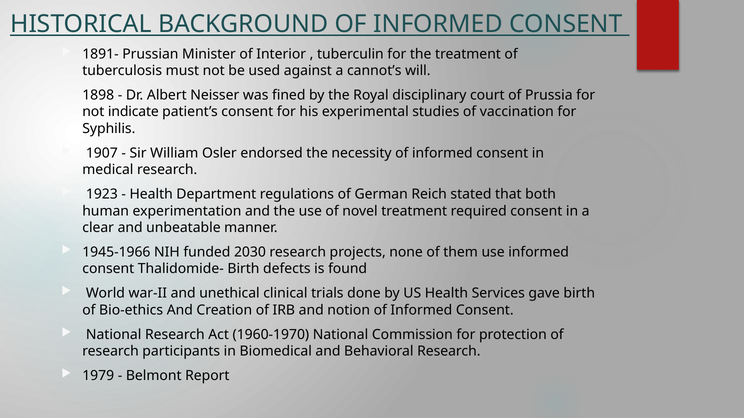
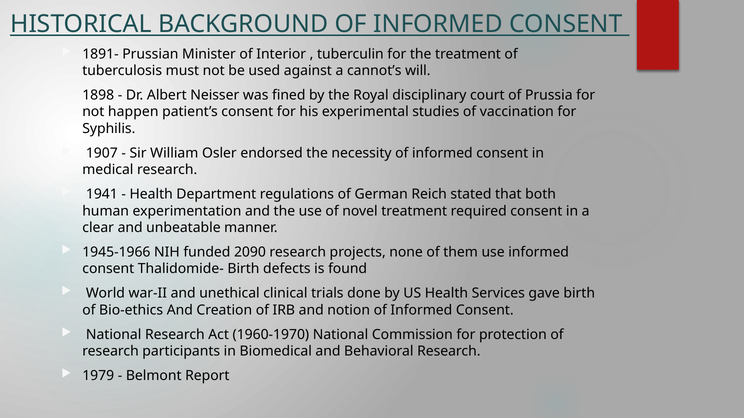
indicate: indicate -> happen (133, 112)
1923: 1923 -> 1941 (102, 194)
2030: 2030 -> 2090 (250, 252)
